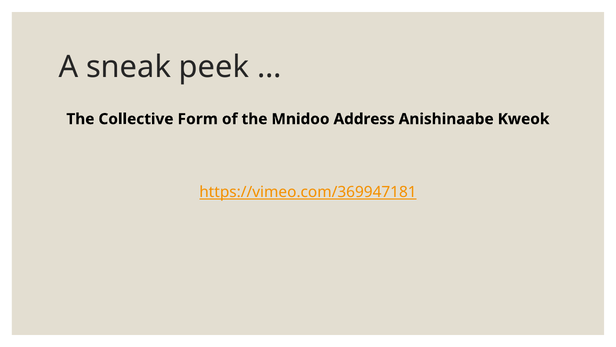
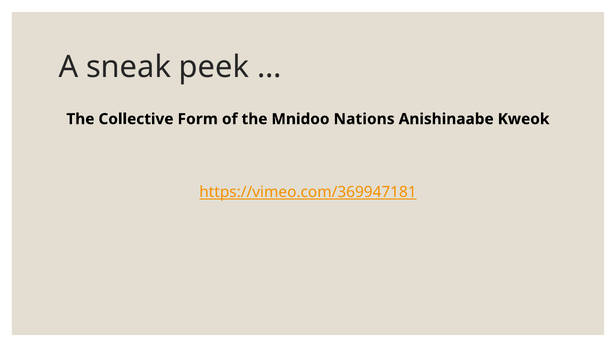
Address: Address -> Nations (364, 119)
